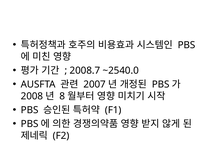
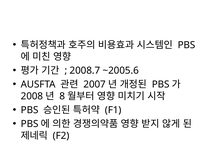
~2540.0: ~2540.0 -> ~2005.6 (121, 70)
